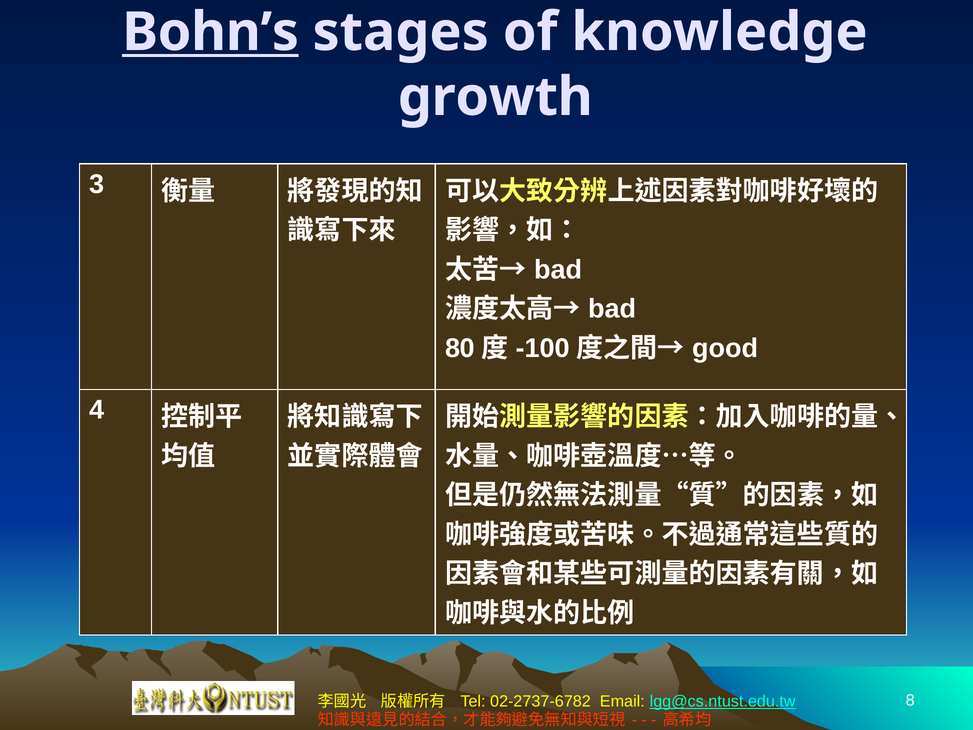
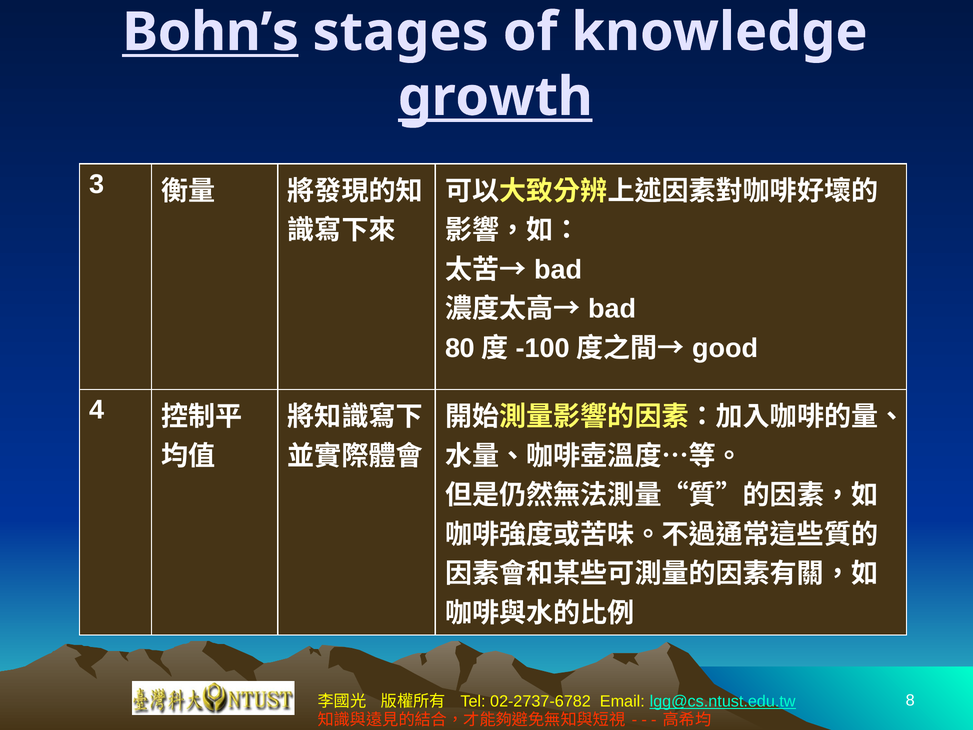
growth underline: none -> present (495, 97)
